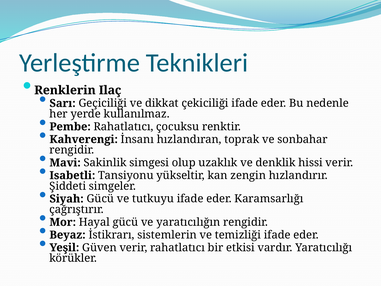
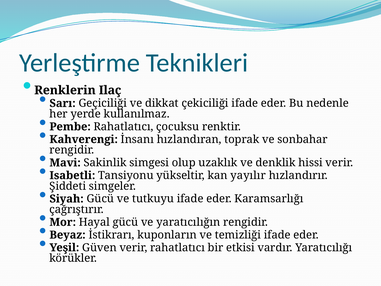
zengin: zengin -> yayılır (248, 175)
sistemlerin: sistemlerin -> kuponların (167, 235)
